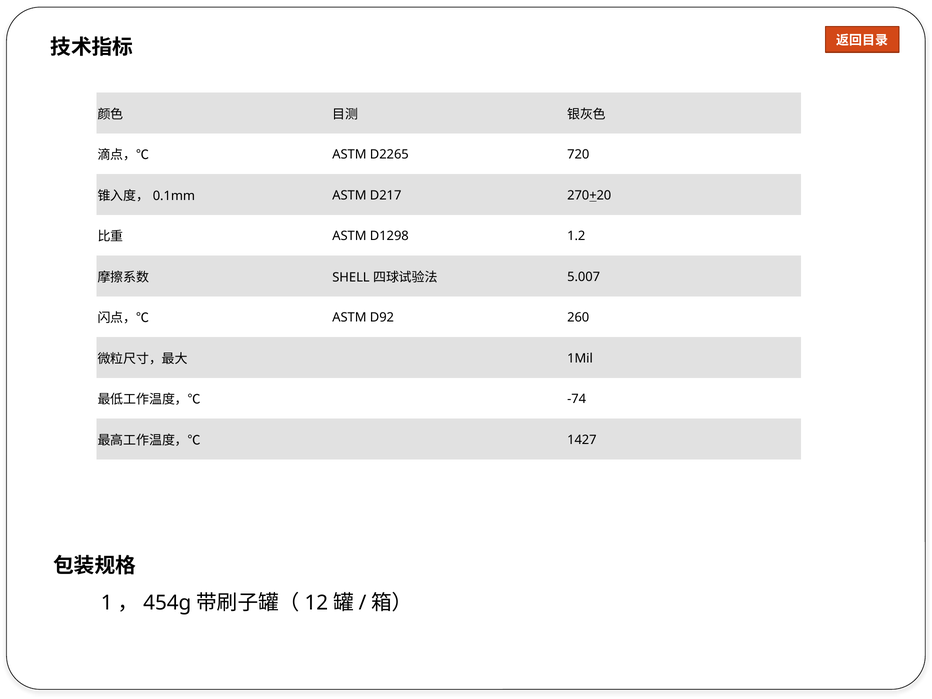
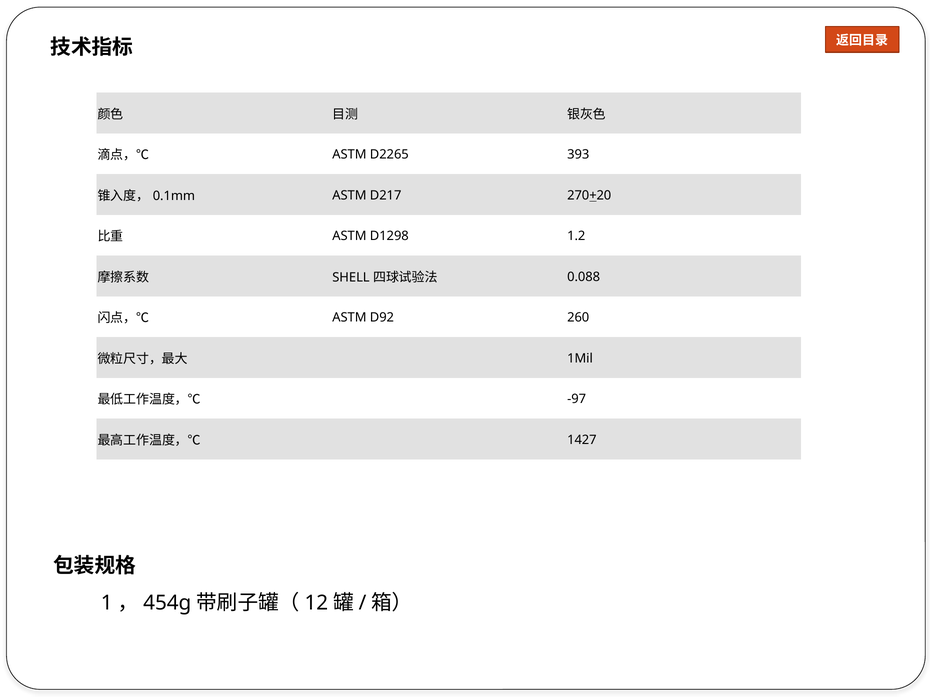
720: 720 -> 393 (578, 155)
5.007: 5.007 -> 0.088 (584, 277)
-74: -74 -> -97 (577, 399)
